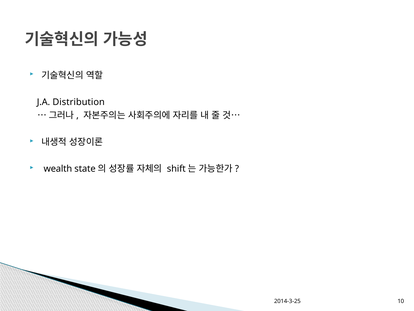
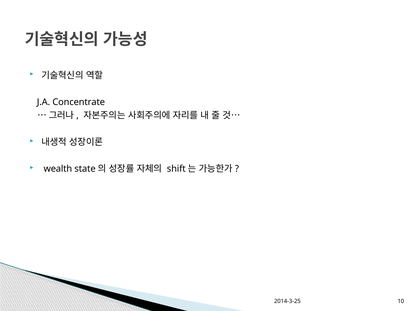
Distribution: Distribution -> Concentrate (79, 102)
